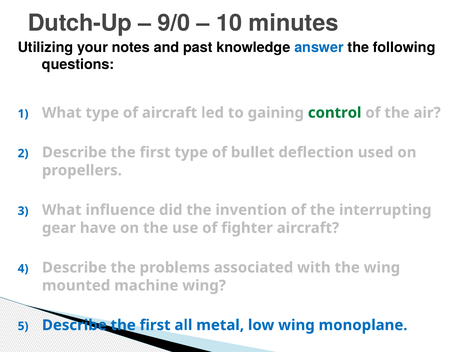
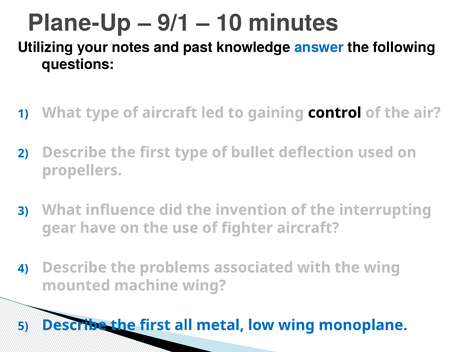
Dutch-Up: Dutch-Up -> Plane-Up (80, 23)
9/0: 9/0 -> 9/1 (174, 23)
control colour: green -> black (335, 113)
